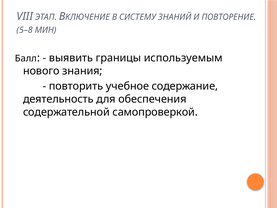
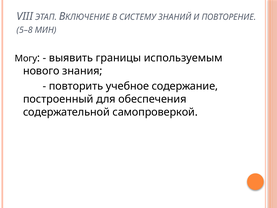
Балл: Балл -> Могу (26, 58)
деятельность: деятельность -> построенный (58, 99)
